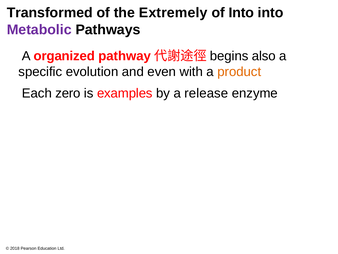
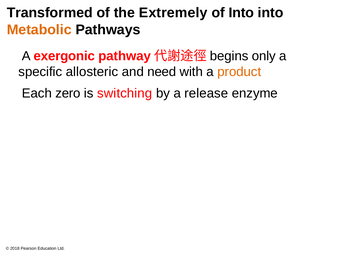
Metabolic colour: purple -> orange (39, 30)
organized: organized -> exergonic (64, 56)
also: also -> only (264, 56)
evolution: evolution -> allosteric (92, 72)
even: even -> need (162, 72)
examples: examples -> switching (125, 93)
